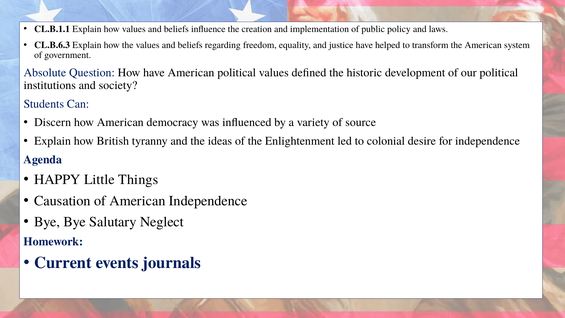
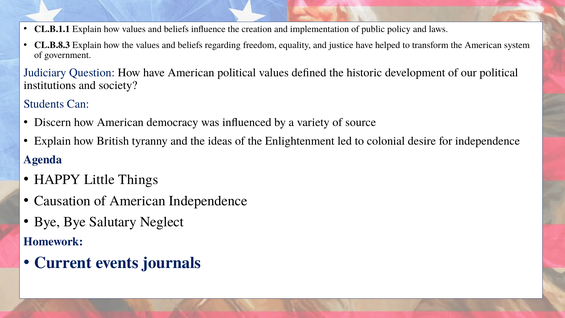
CL.B.6.3: CL.B.6.3 -> CL.B.8.3 (52, 45)
Absolute: Absolute -> Judiciary (45, 72)
